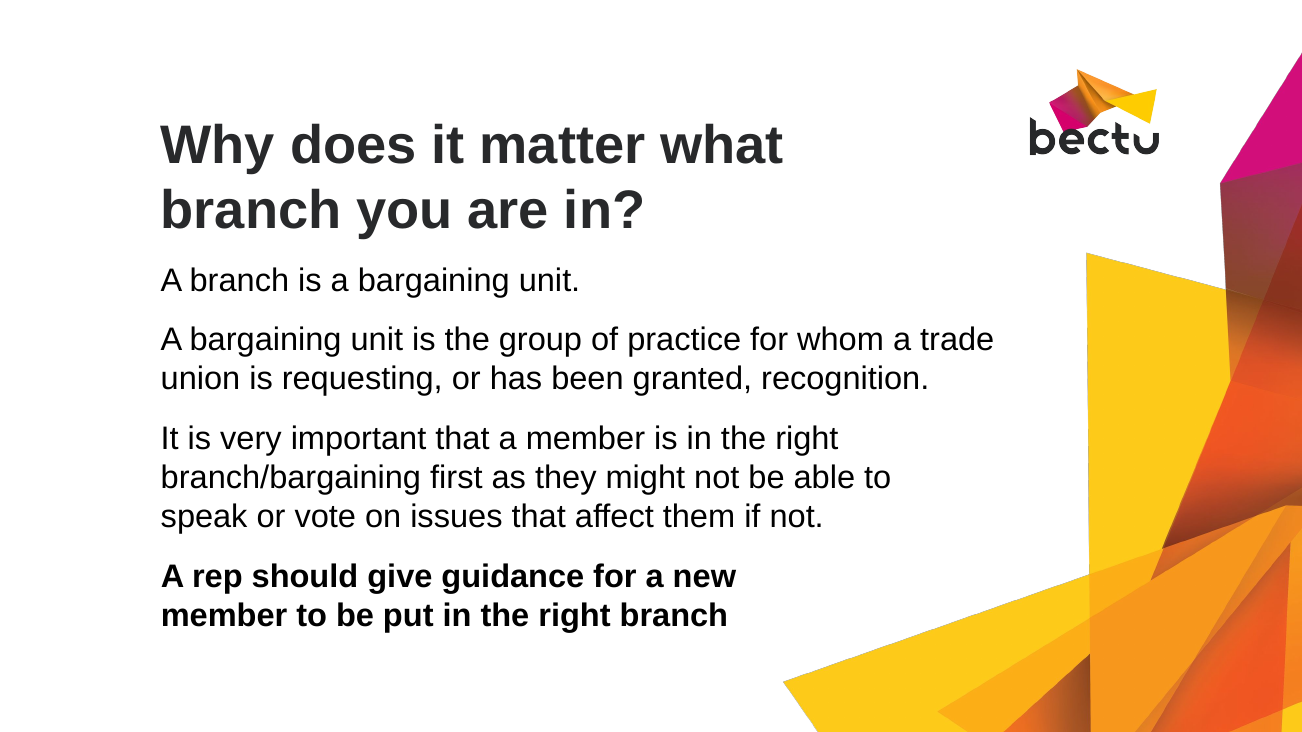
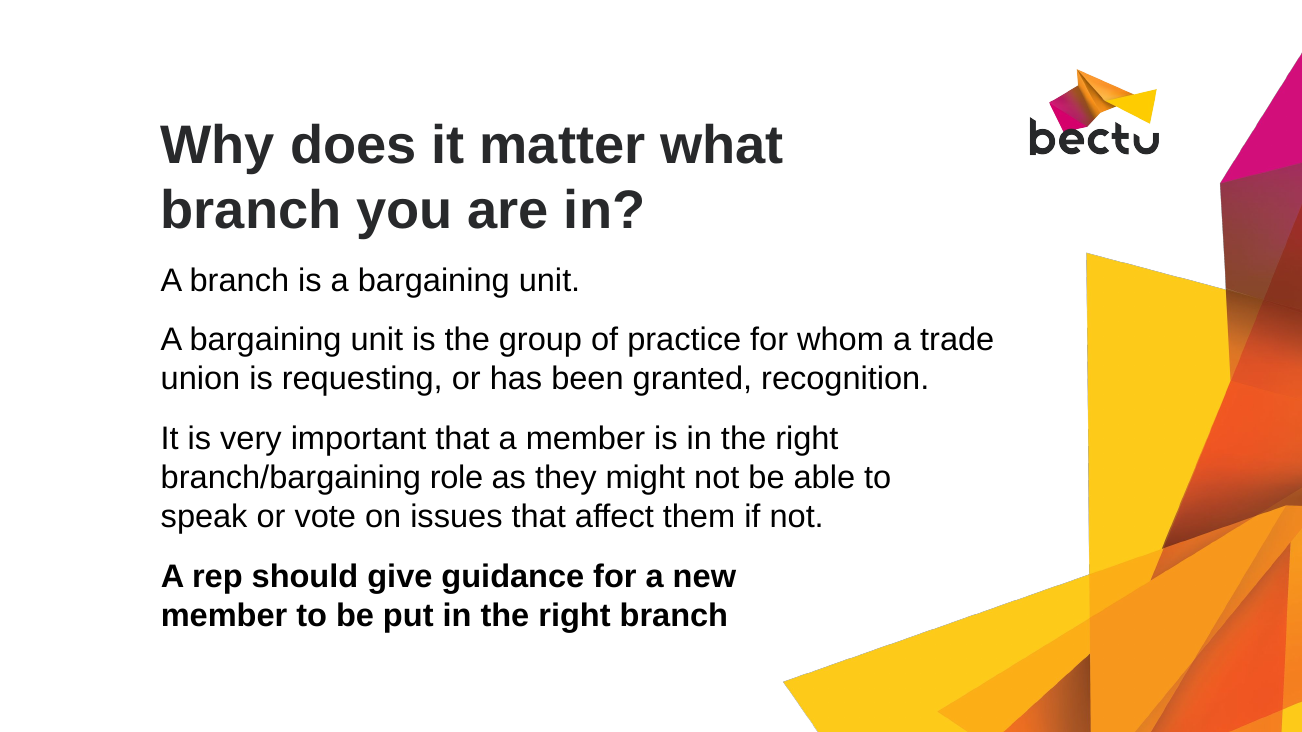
first: first -> role (457, 478)
